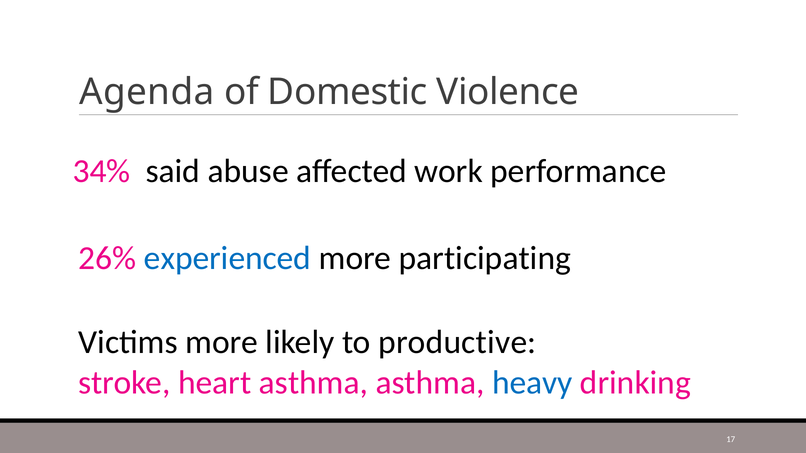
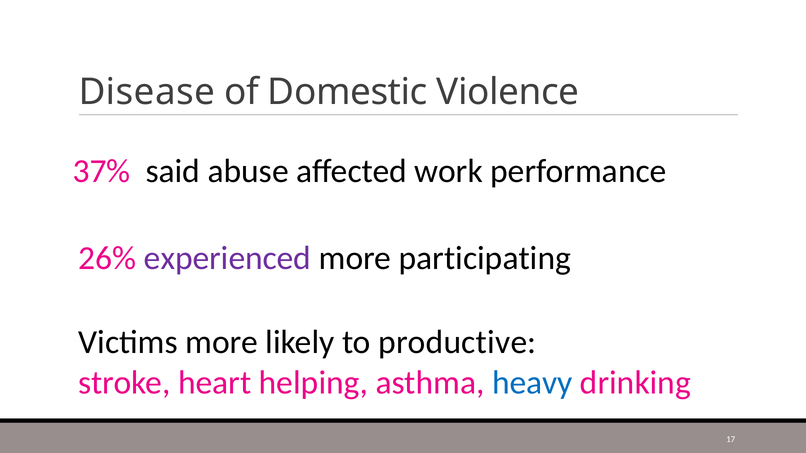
Agenda: Agenda -> Disease (147, 92)
34%: 34% -> 37% (101, 171)
experienced colour: blue -> purple (228, 258)
heart asthma: asthma -> helping (313, 383)
